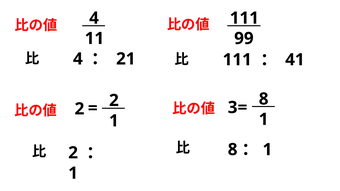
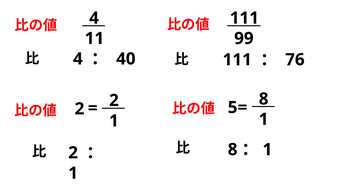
21: 21 -> 40 (126, 59)
41: 41 -> 76 (295, 60)
3: 3 -> 5 (233, 108)
